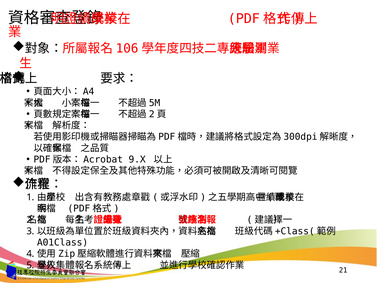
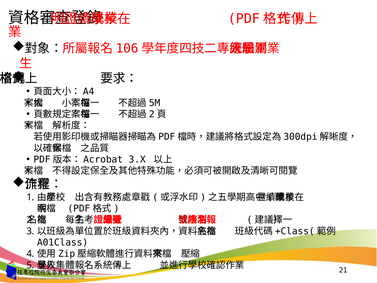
9.X: 9.X -> 3.X (137, 159)
